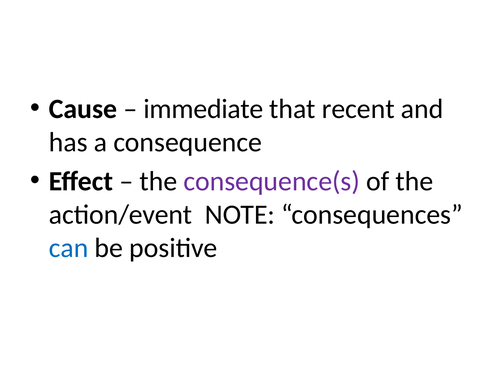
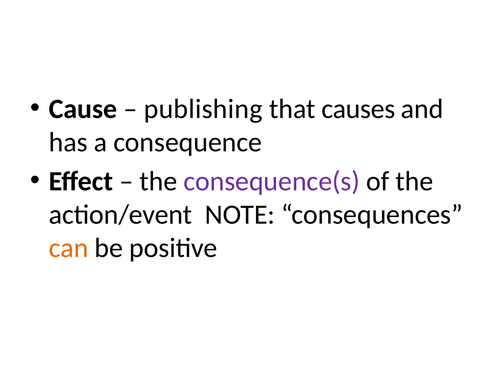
immediate: immediate -> publishing (203, 109)
recent: recent -> causes (358, 109)
can colour: blue -> orange (69, 248)
